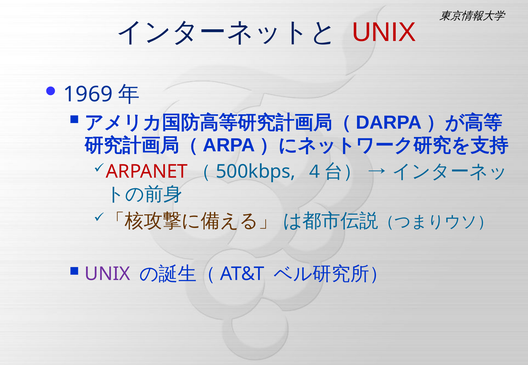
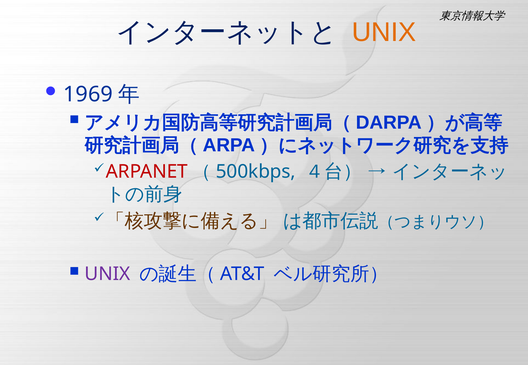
UNIX colour: red -> orange (384, 32)
